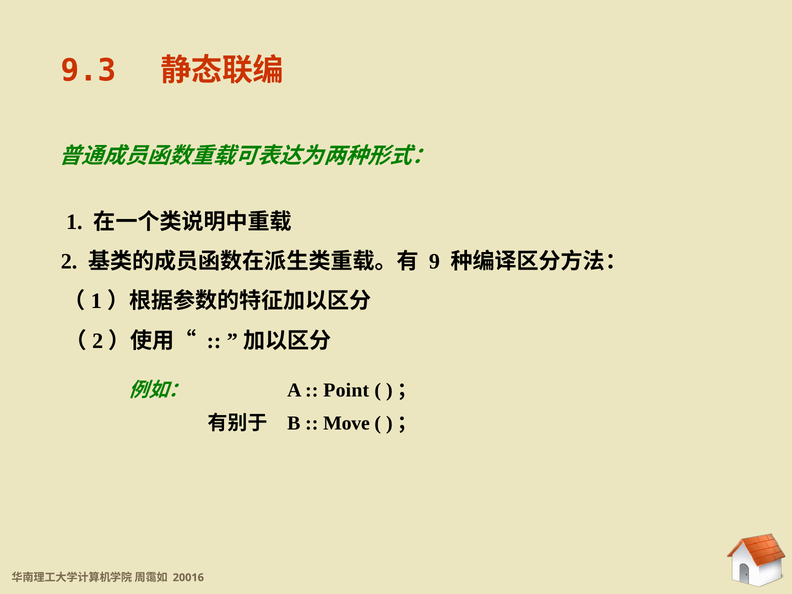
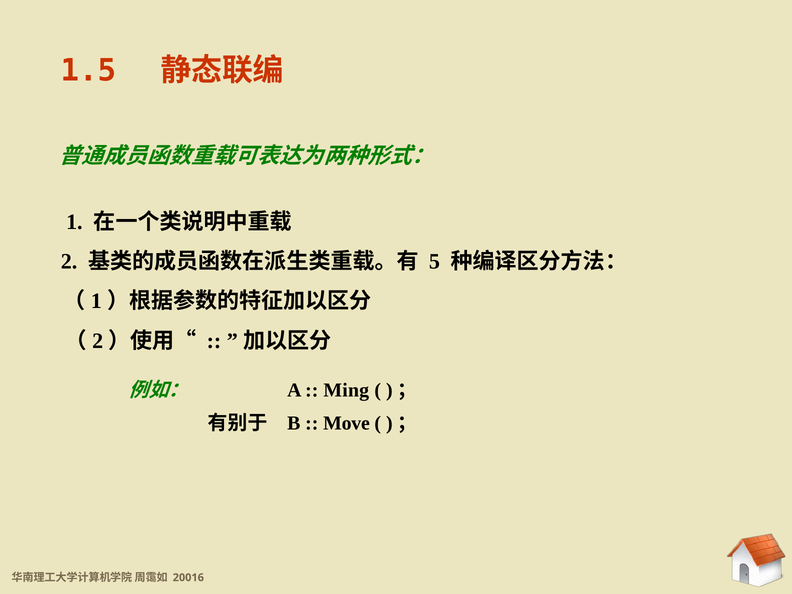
9.3: 9.3 -> 1.5 (88, 71)
9: 9 -> 5 (434, 261)
Point: Point -> Ming (346, 390)
